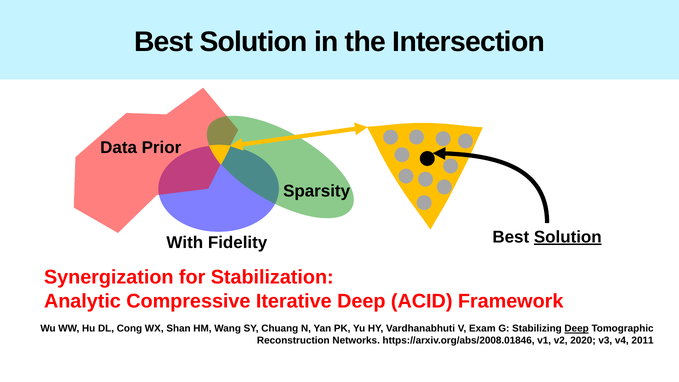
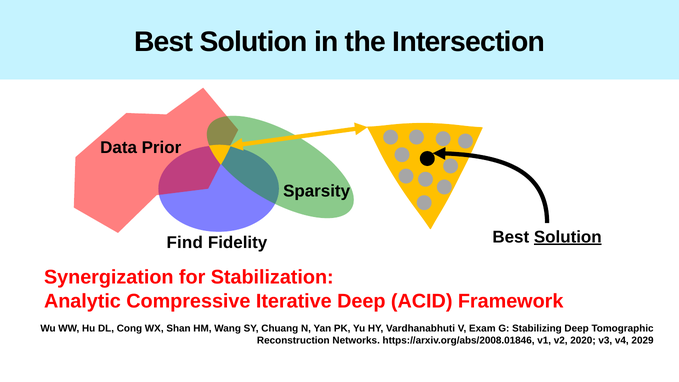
With: With -> Find (185, 242)
Deep underline: present -> none (577, 329)
2011: 2011 -> 2029 (643, 341)
